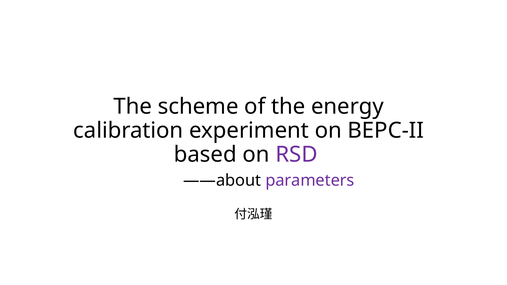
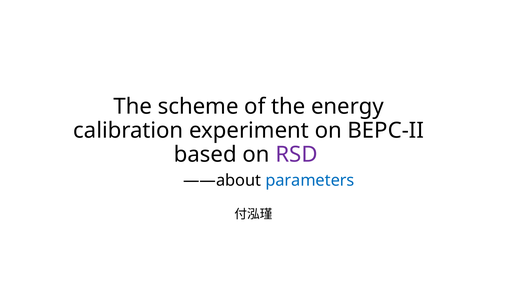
parameters colour: purple -> blue (310, 180)
